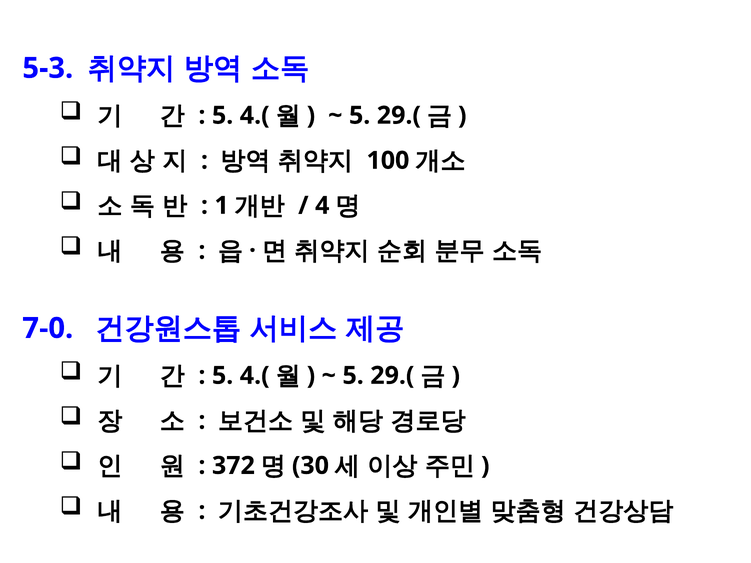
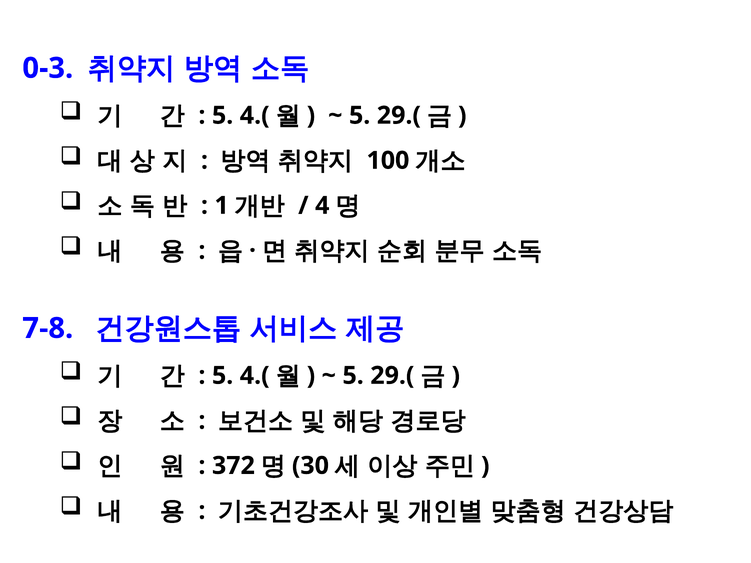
5-3: 5-3 -> 0-3 (48, 68)
7-0: 7-0 -> 7-8 (48, 328)
